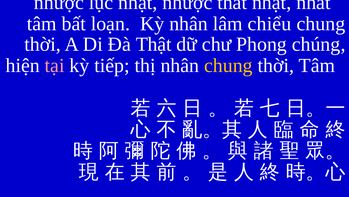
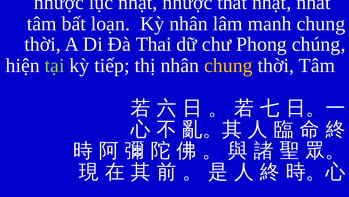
chiểu: chiểu -> manh (270, 24)
Thật: Thật -> Thai (154, 44)
tại colour: pink -> light green (55, 65)
